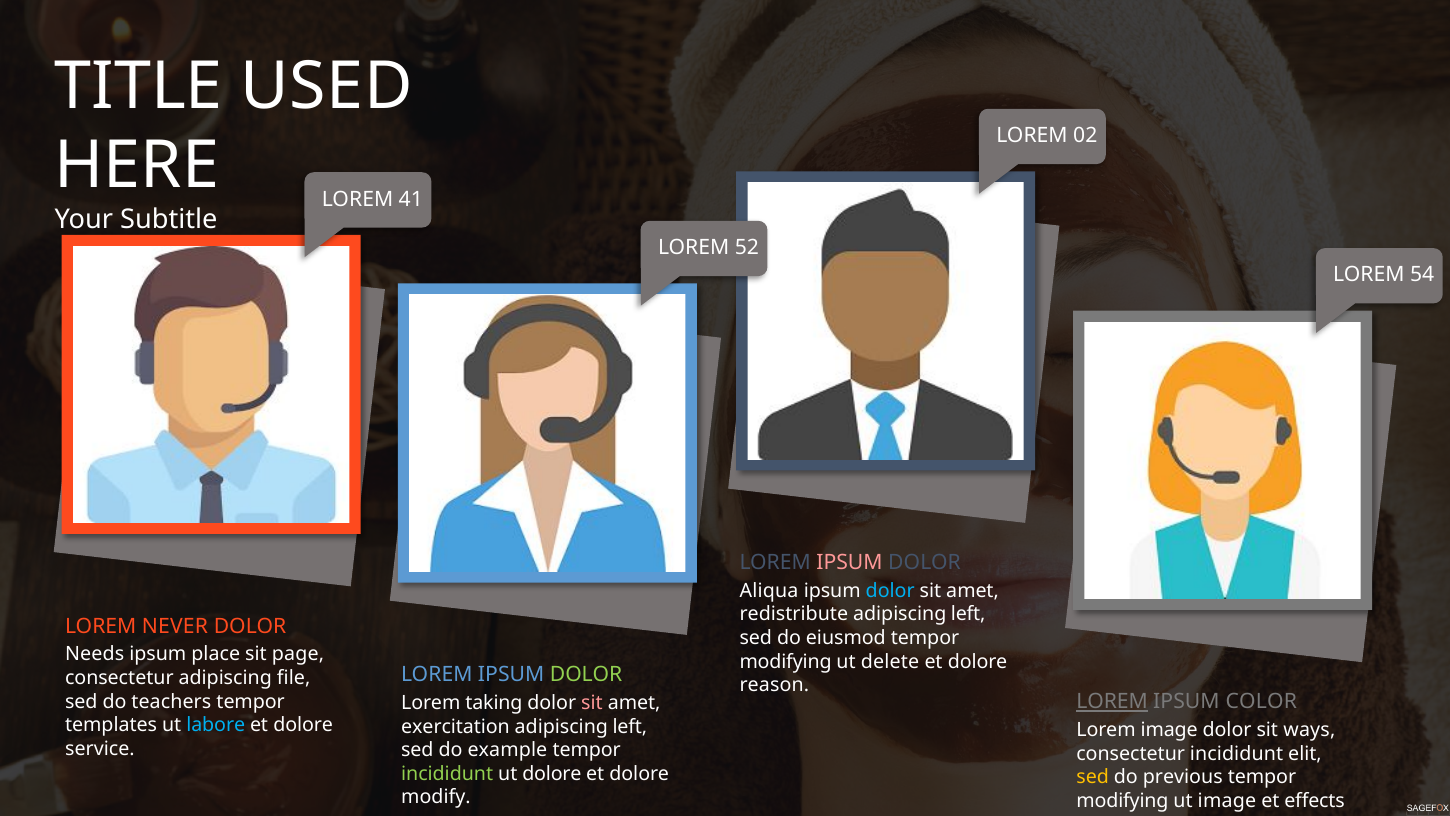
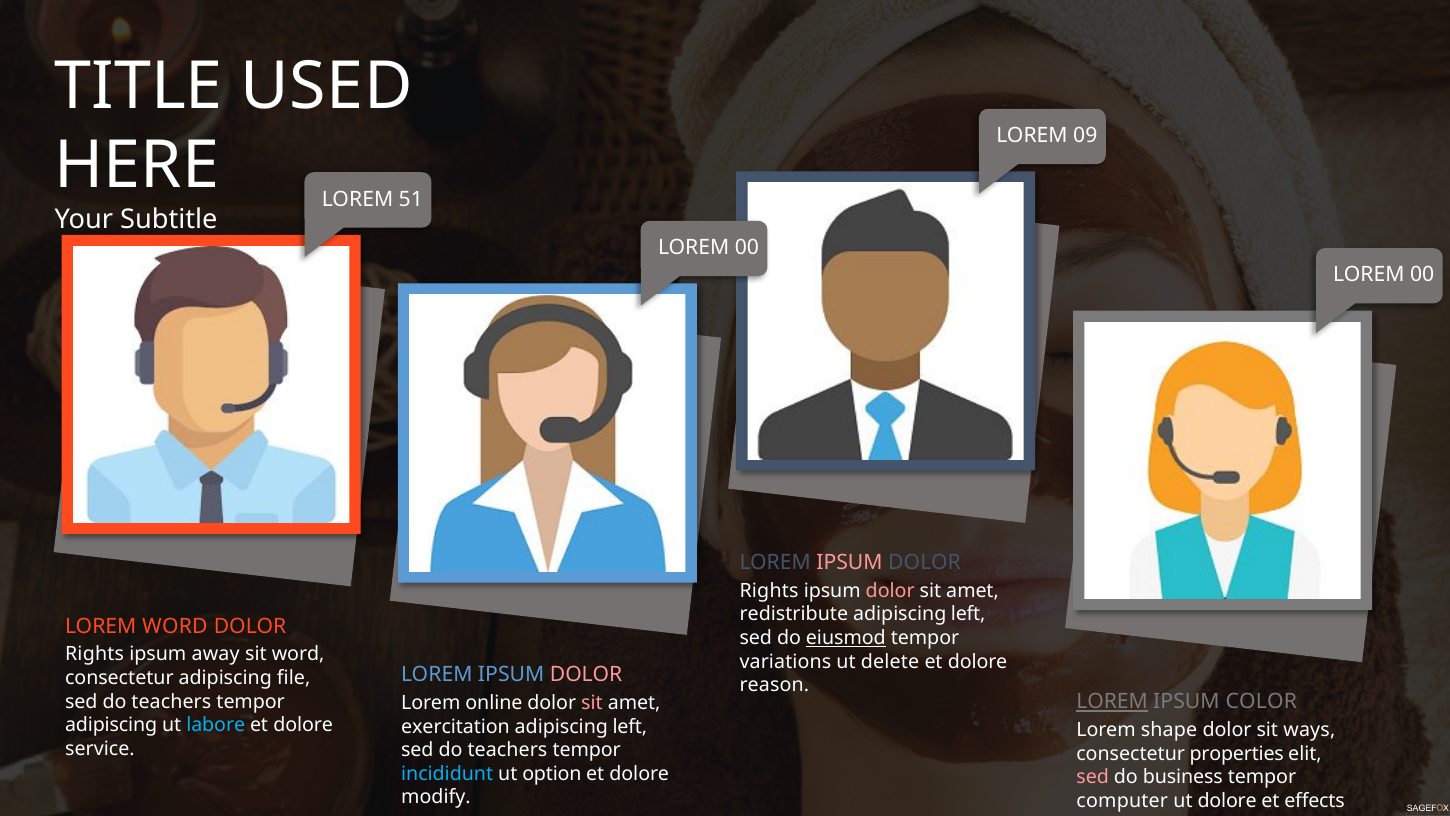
02: 02 -> 09 (1085, 136)
41: 41 -> 51 (411, 199)
52: 52 -> 00 (747, 248)
54: 54 -> 00 (1422, 275)
Aliqua: Aliqua -> Rights (769, 591)
dolor colour: light blue -> pink (890, 591)
LOREM NEVER: NEVER -> WORD (175, 626)
eiusmod underline: none -> present (846, 638)
Needs: Needs -> Rights (95, 654)
place: place -> away (216, 654)
sit page: page -> word (298, 654)
modifying: modifying -> variations (785, 661)
DOLOR colour: light green -> pink (586, 674)
taking: taking -> online (494, 703)
templates: templates -> adipiscing (111, 725)
Lorem image: image -> shape (1169, 730)
example: example -> teachers (507, 750)
consectetur incididunt: incididunt -> properties (1237, 754)
incididunt colour: light green -> light blue (447, 773)
ut dolore: dolore -> option (552, 773)
sed colour: yellow -> pink (1093, 777)
previous: previous -> business (1183, 777)
modifying: modifying -> computer (1122, 801)
ut image: image -> dolore (1227, 801)
